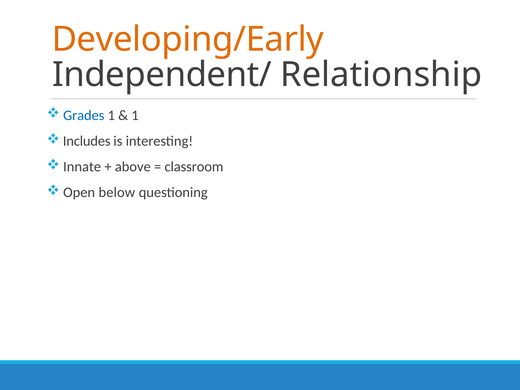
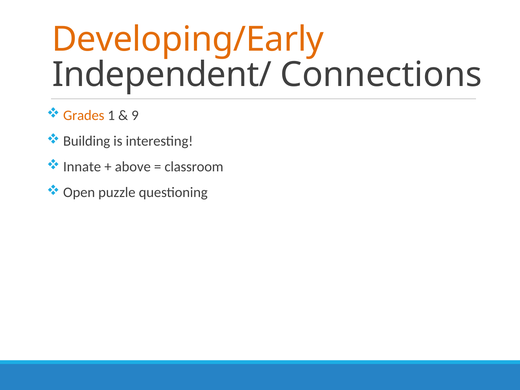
Relationship: Relationship -> Connections (381, 75)
Grades colour: blue -> orange (84, 115)
1: 1 -> 9 (135, 115)
Includes: Includes -> Building (87, 141)
below: below -> puzzle (117, 193)
